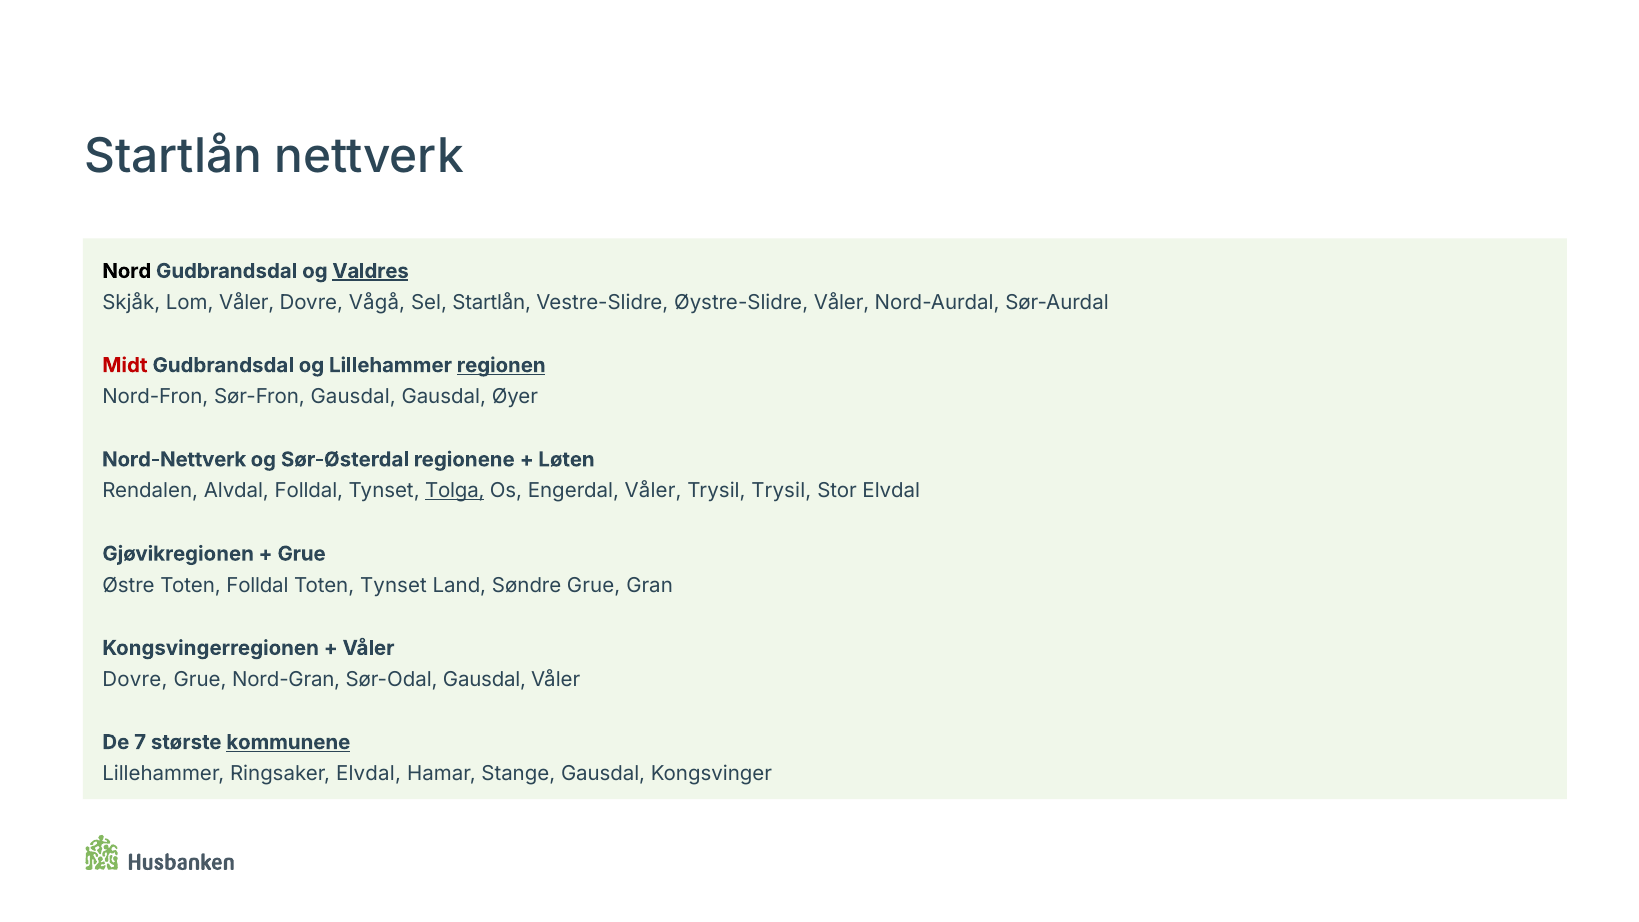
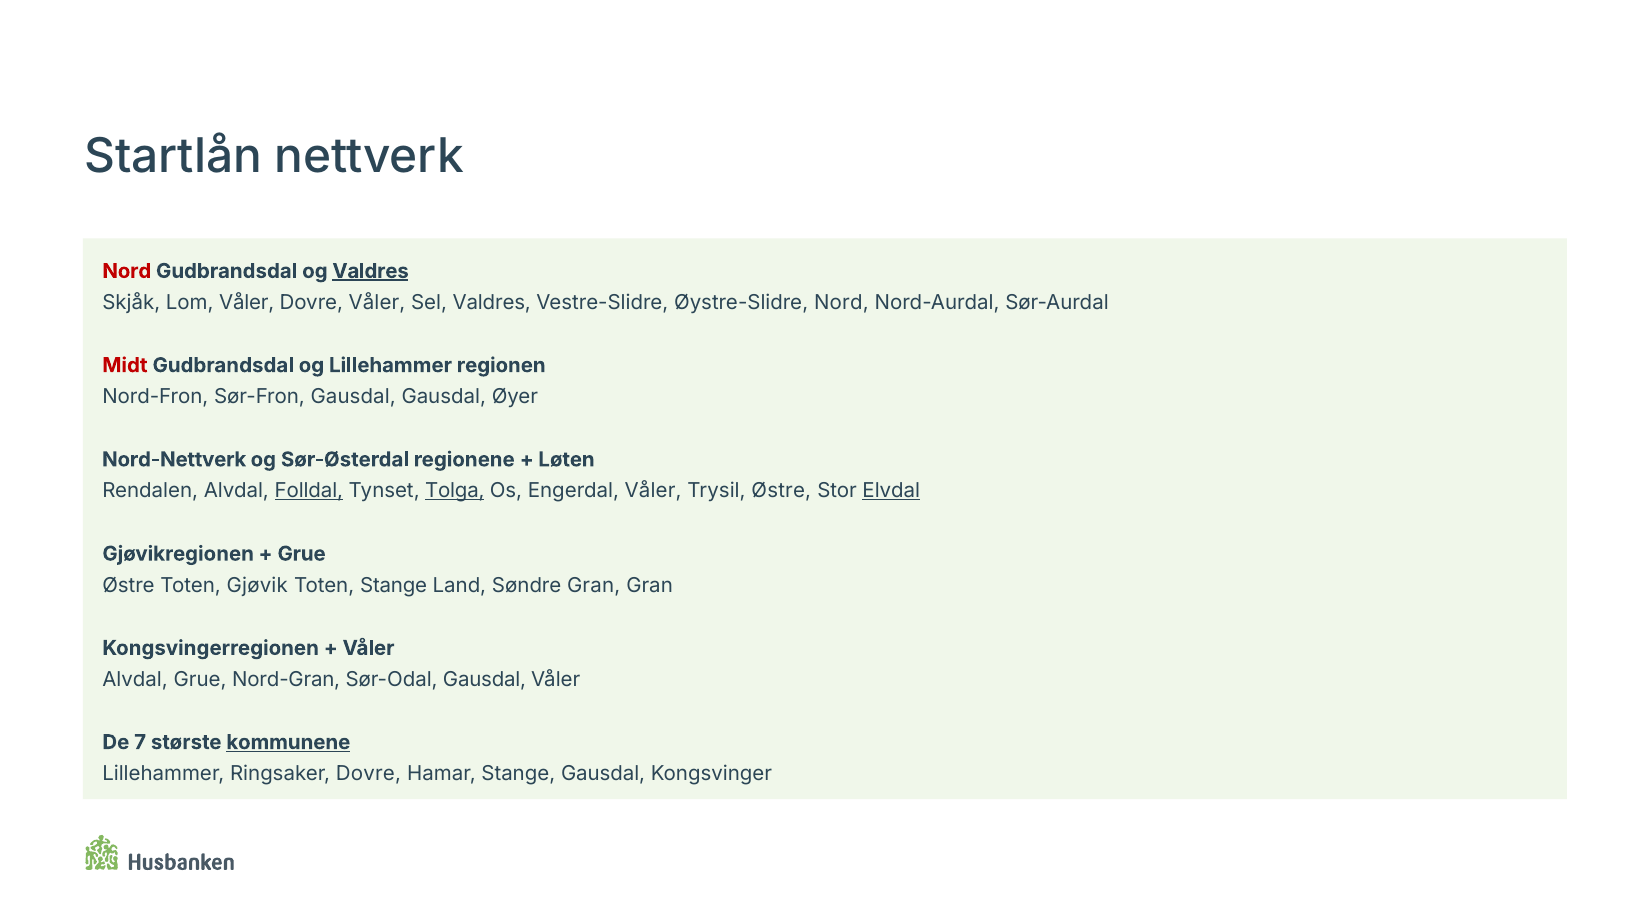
Nord colour: black -> red (127, 271)
Dovre Vågå: Vågå -> Våler (377, 303)
Sel Startlån: Startlån -> Valdres (492, 303)
Øystre-Slidre Våler: Våler -> Nord (841, 303)
regionen underline: present -> none (501, 365)
Folldal underline: none -> present (309, 491)
Trysil Trysil: Trysil -> Østre (781, 491)
Elvdal underline: none -> present (891, 491)
Toten Folldal: Folldal -> Gjøvik (257, 585)
Toten Tynset: Tynset -> Stange (394, 585)
Søndre Grue: Grue -> Gran (594, 585)
Dovre: Dovre -> Alvdal (135, 679)
Ringsaker Elvdal: Elvdal -> Dovre (368, 774)
